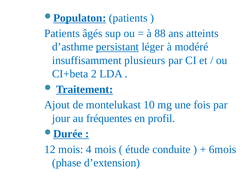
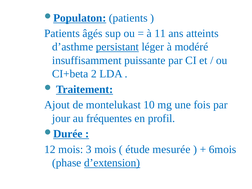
88: 88 -> 11 (160, 33)
plusieurs: plusieurs -> puissante (145, 60)
4: 4 -> 3 (89, 149)
conduite: conduite -> mesurée (171, 149)
d’extension underline: none -> present (112, 163)
